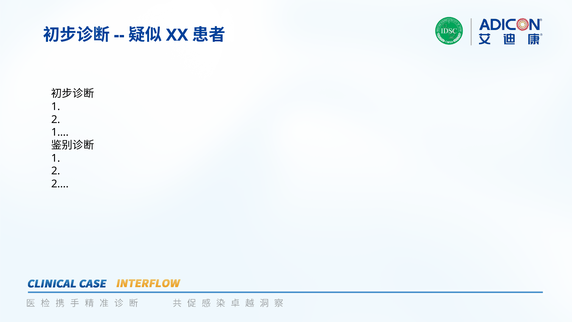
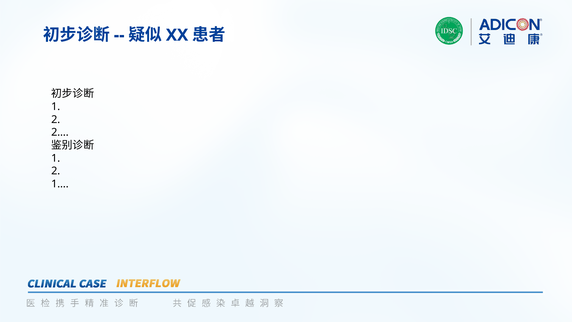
1…: 1… -> 2… (60, 132)
2…: 2… -> 1… (60, 184)
